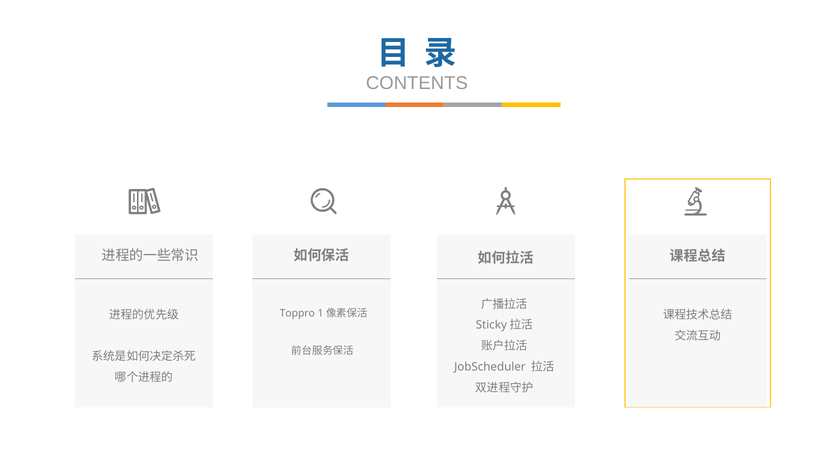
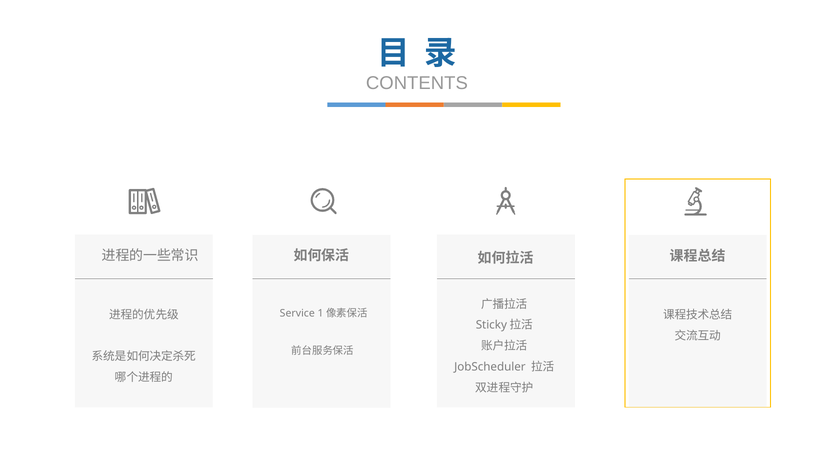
Toppro: Toppro -> Service (297, 313)
